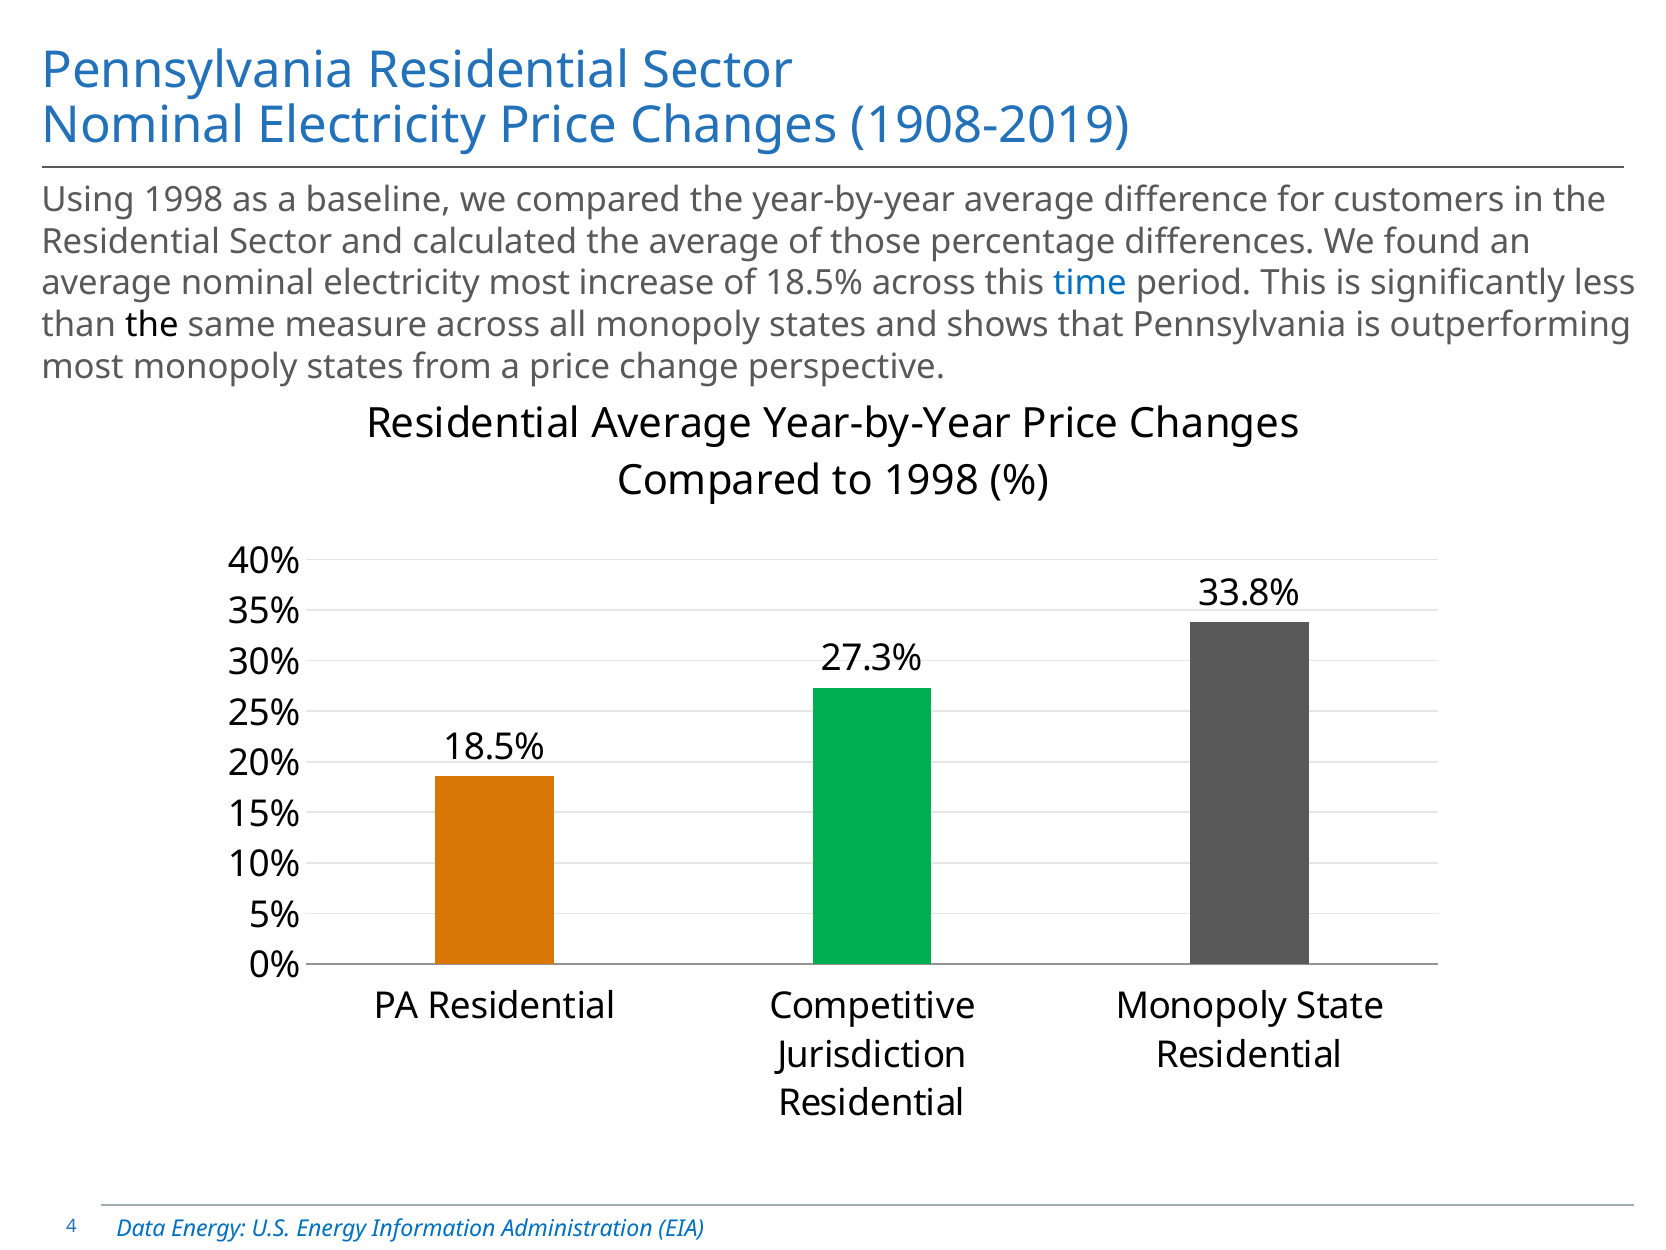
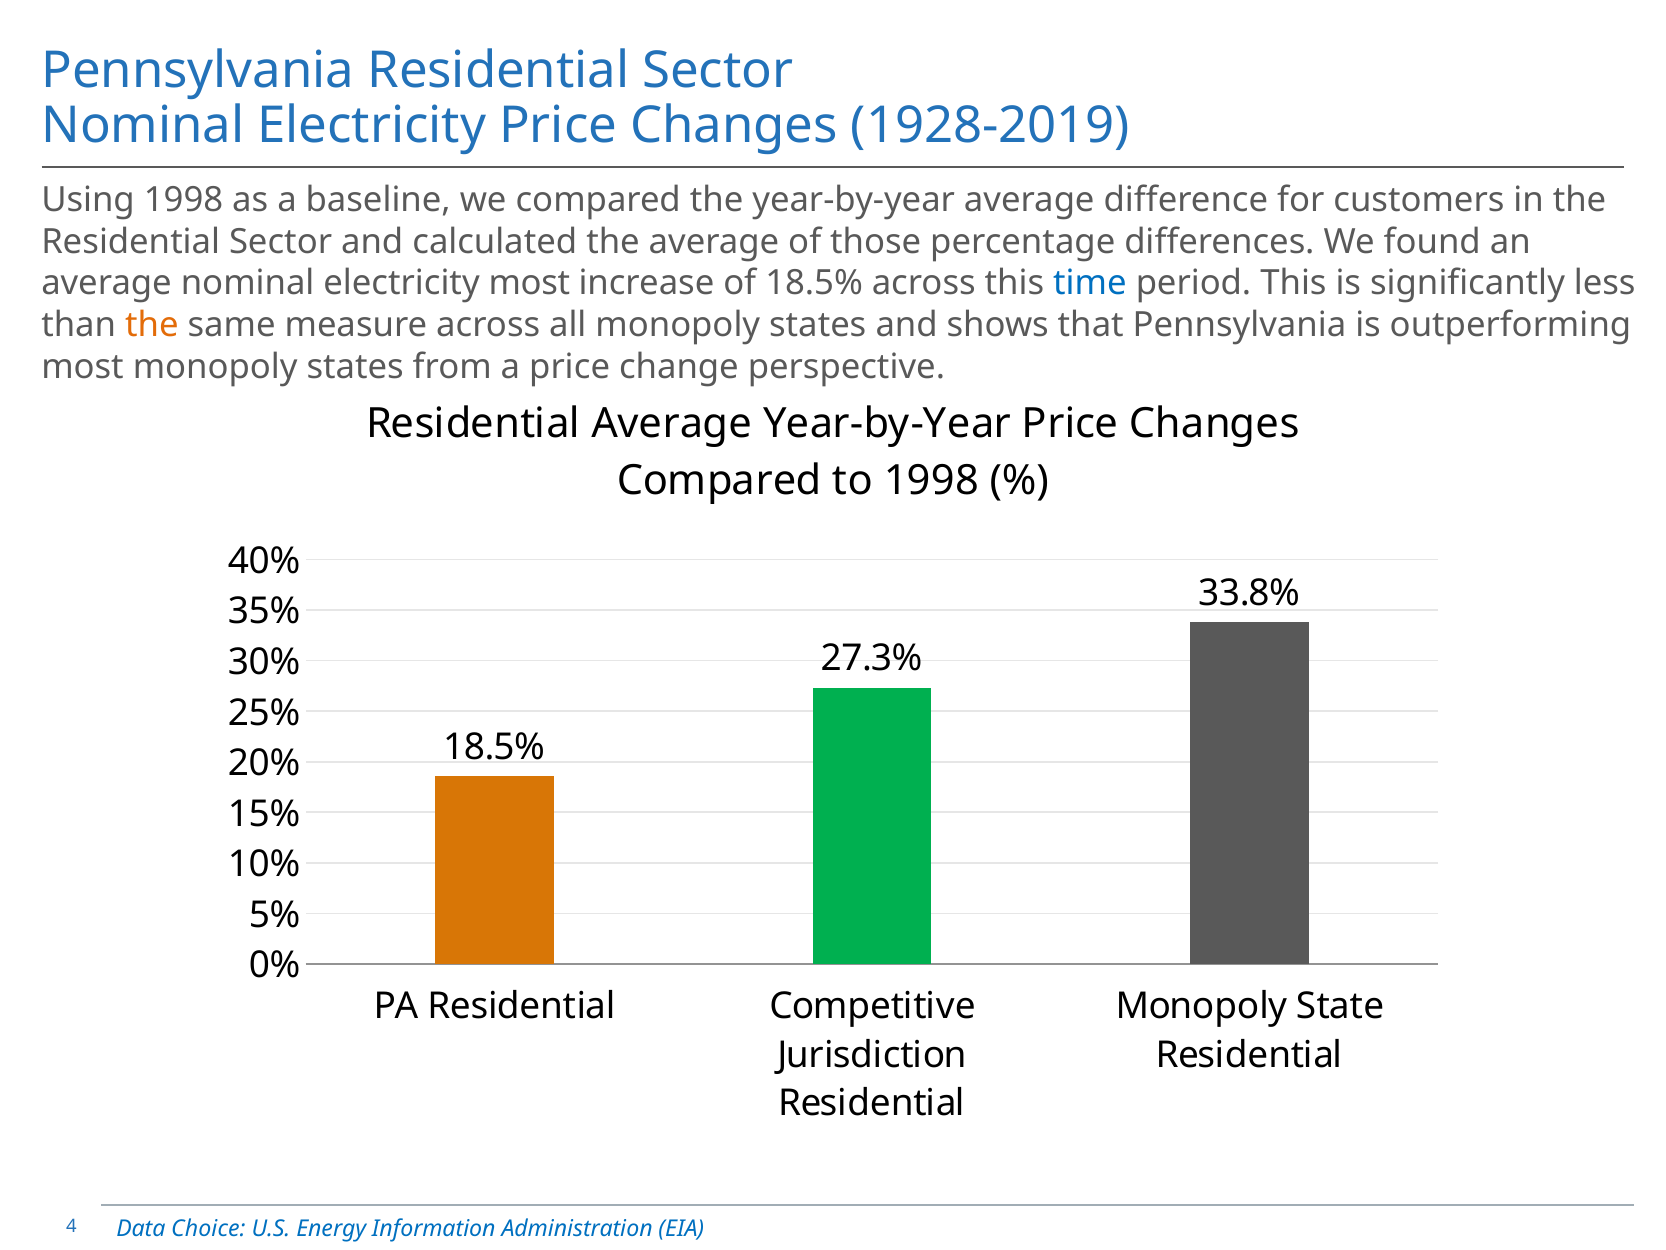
1908-2019: 1908-2019 -> 1928-2019 (991, 125)
the colour: black -> orange (152, 325)
Data Energy: Energy -> Choice (208, 1229)
